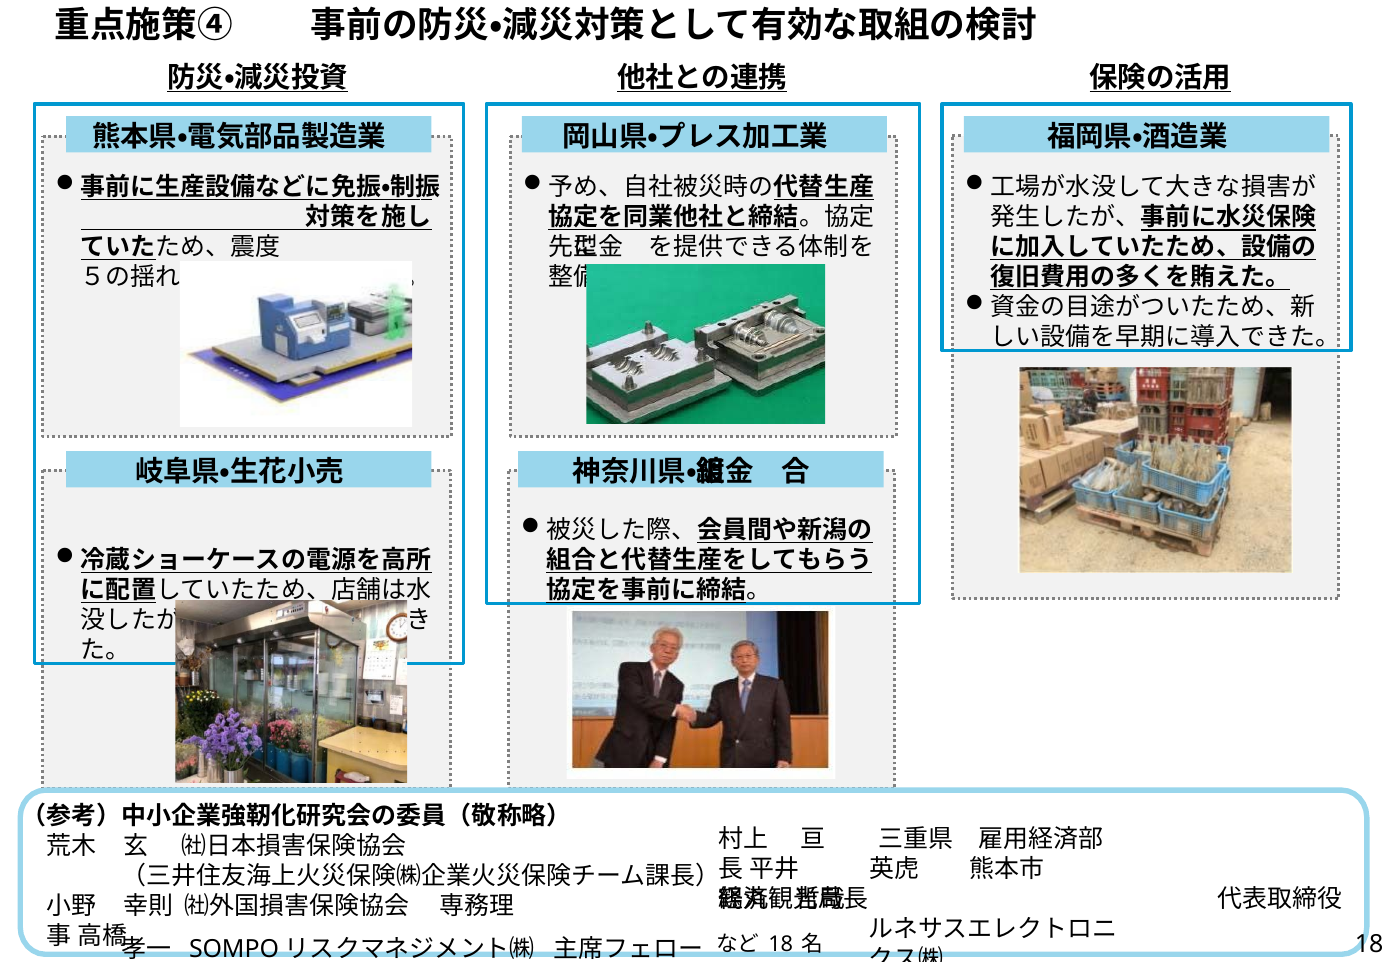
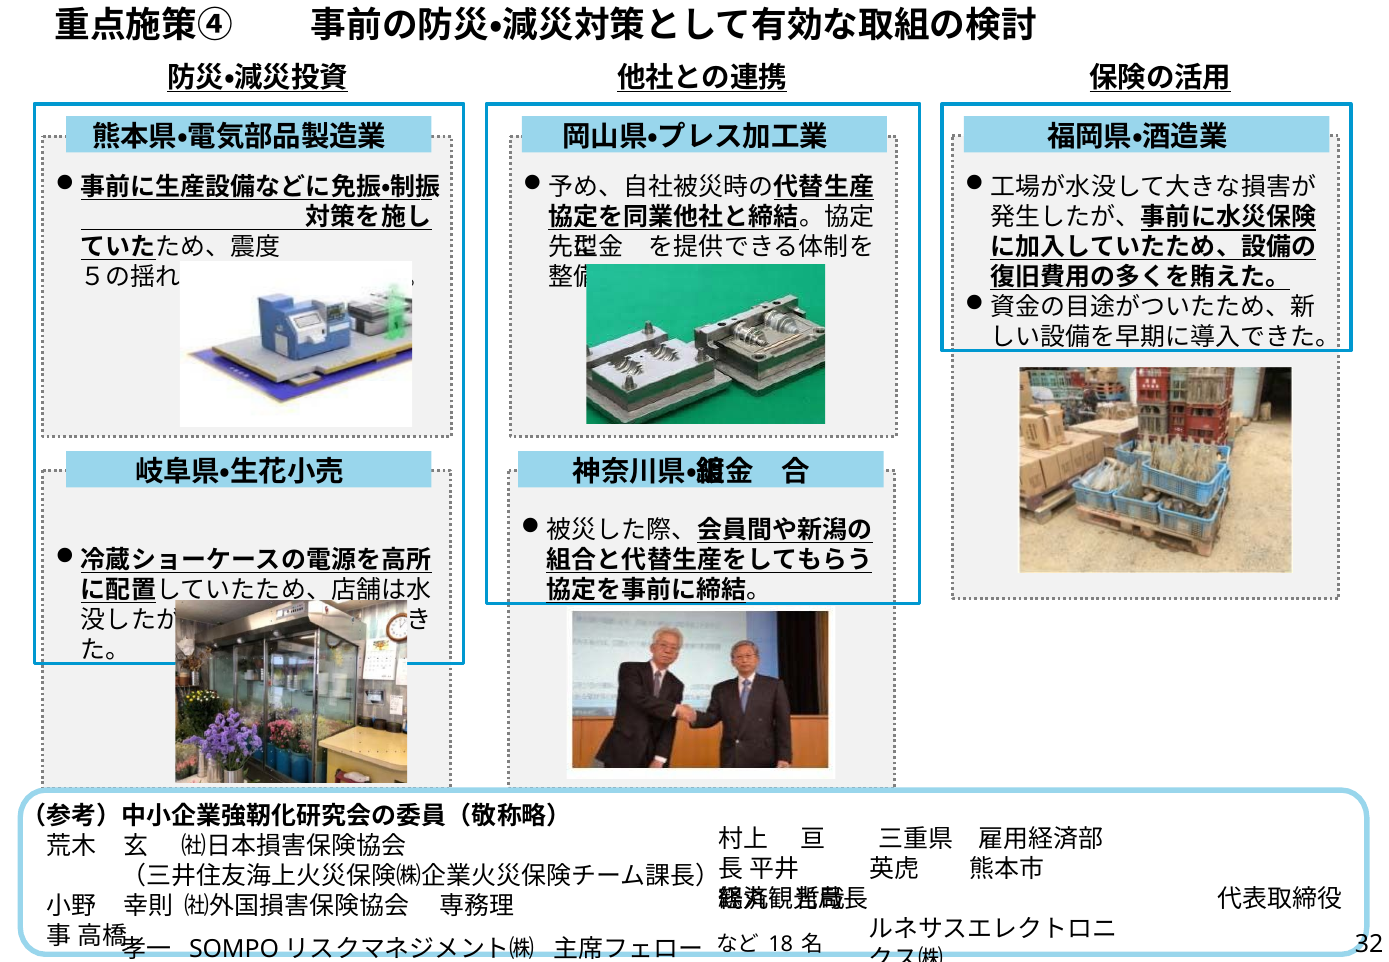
18: 18 -> 32 (1369, 944)
